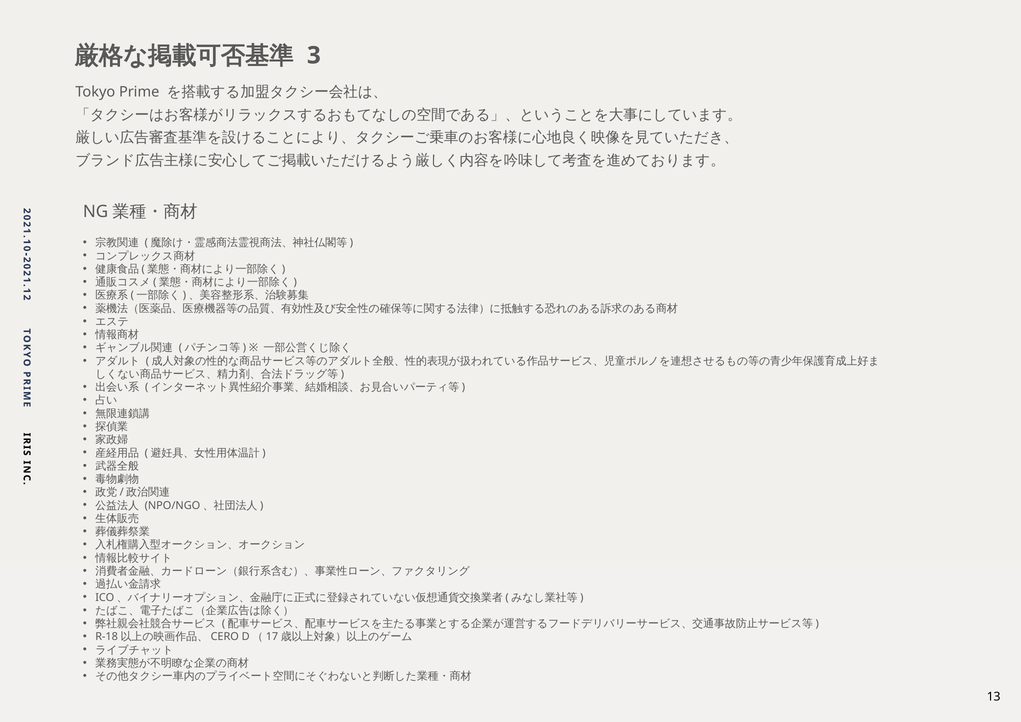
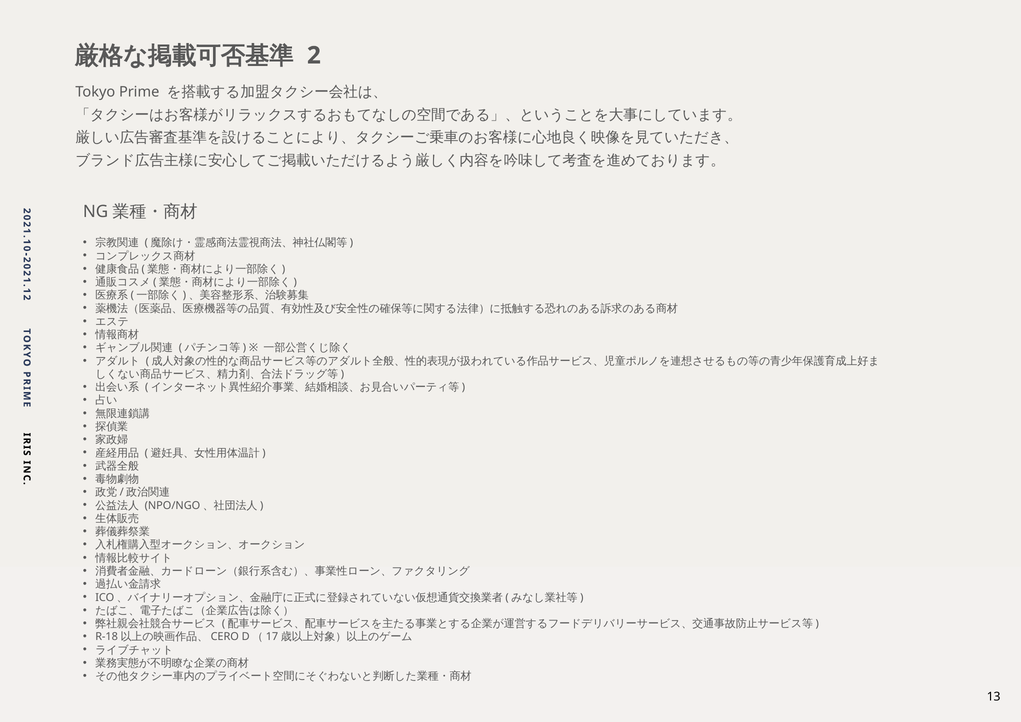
3: 3 -> 2 (314, 55)
